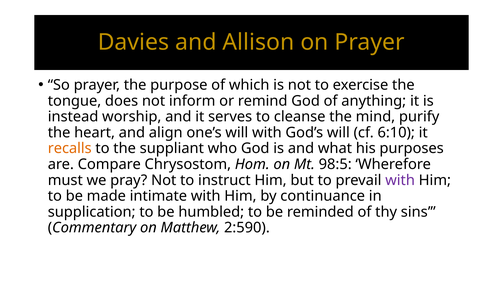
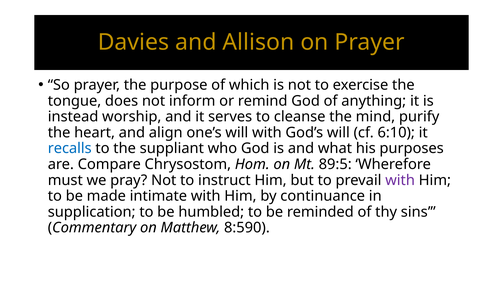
recalls colour: orange -> blue (70, 148)
98:5: 98:5 -> 89:5 (335, 164)
2:590: 2:590 -> 8:590 (247, 228)
